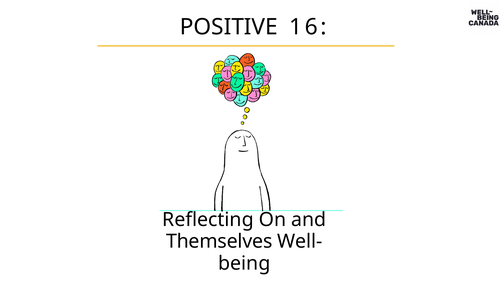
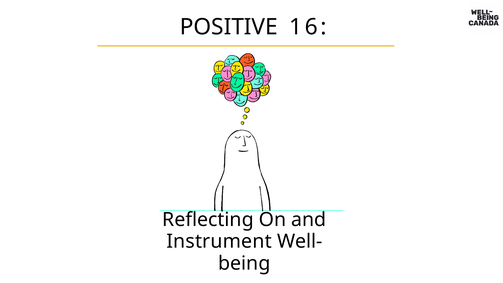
Themselves: Themselves -> Instrument (219, 241)
